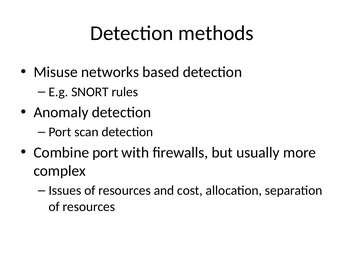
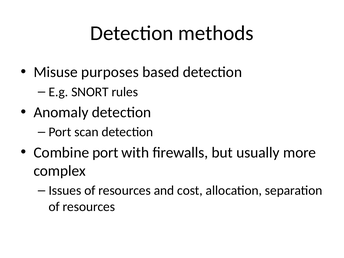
networks: networks -> purposes (110, 72)
